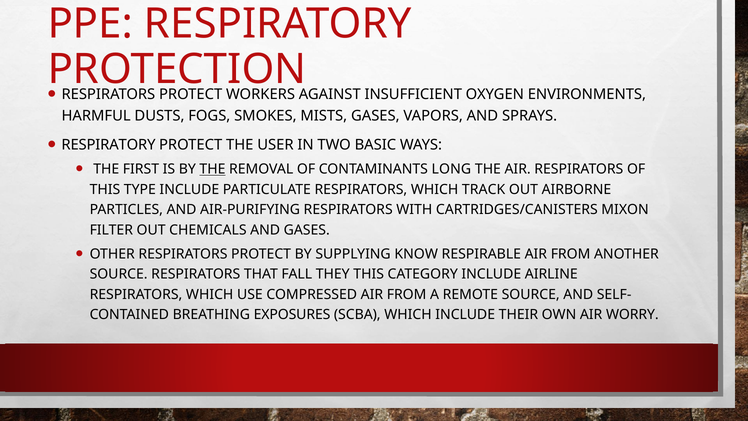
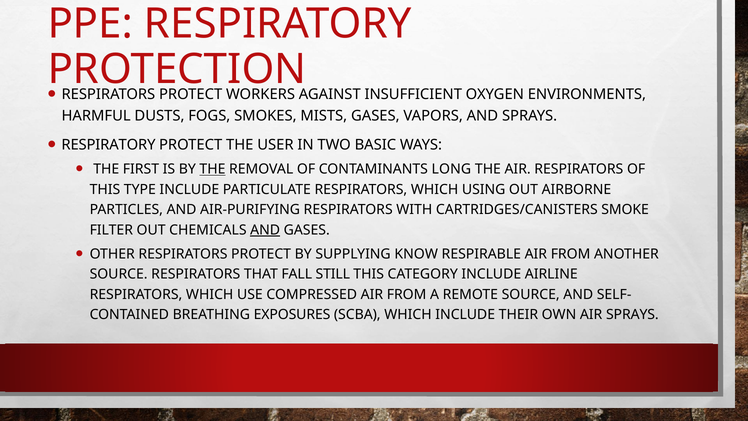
TRACK: TRACK -> USING (484, 189)
MIXON: MIXON -> SMOKE (625, 210)
AND underline: none -> present (265, 230)
THEY: THEY -> STILL (333, 274)
AIR WORRY: WORRY -> SPRAYS (632, 314)
